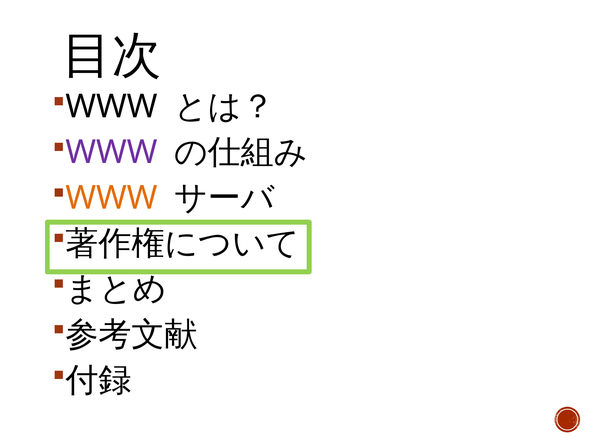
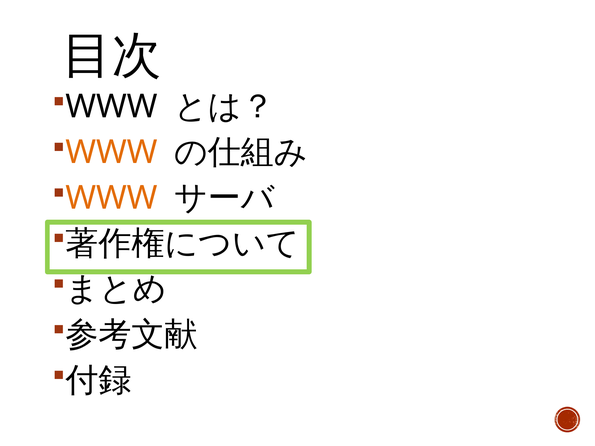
WWW colour: purple -> orange (112, 152)
